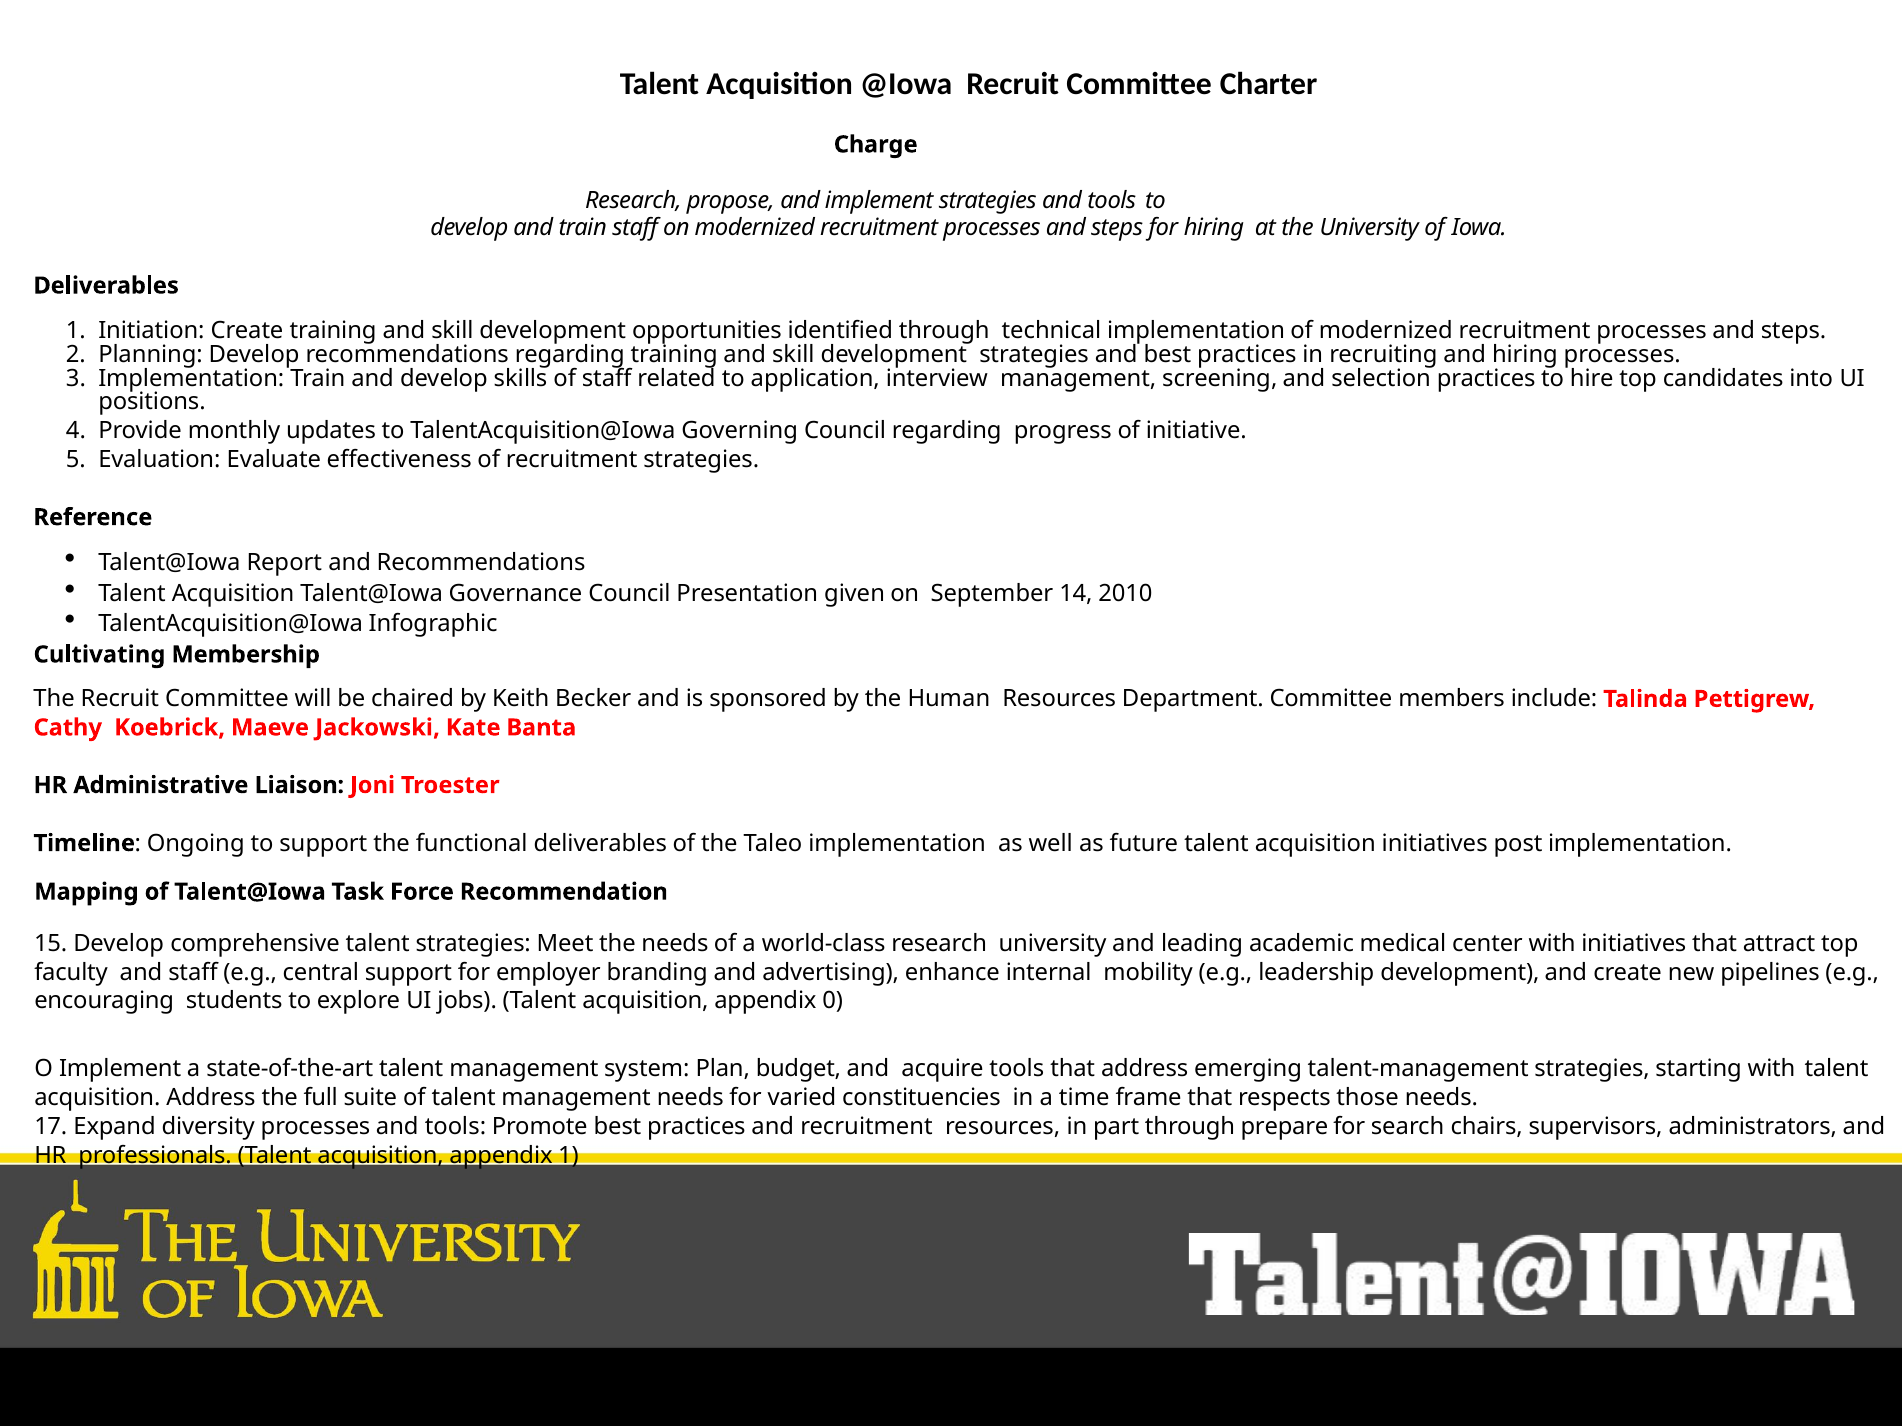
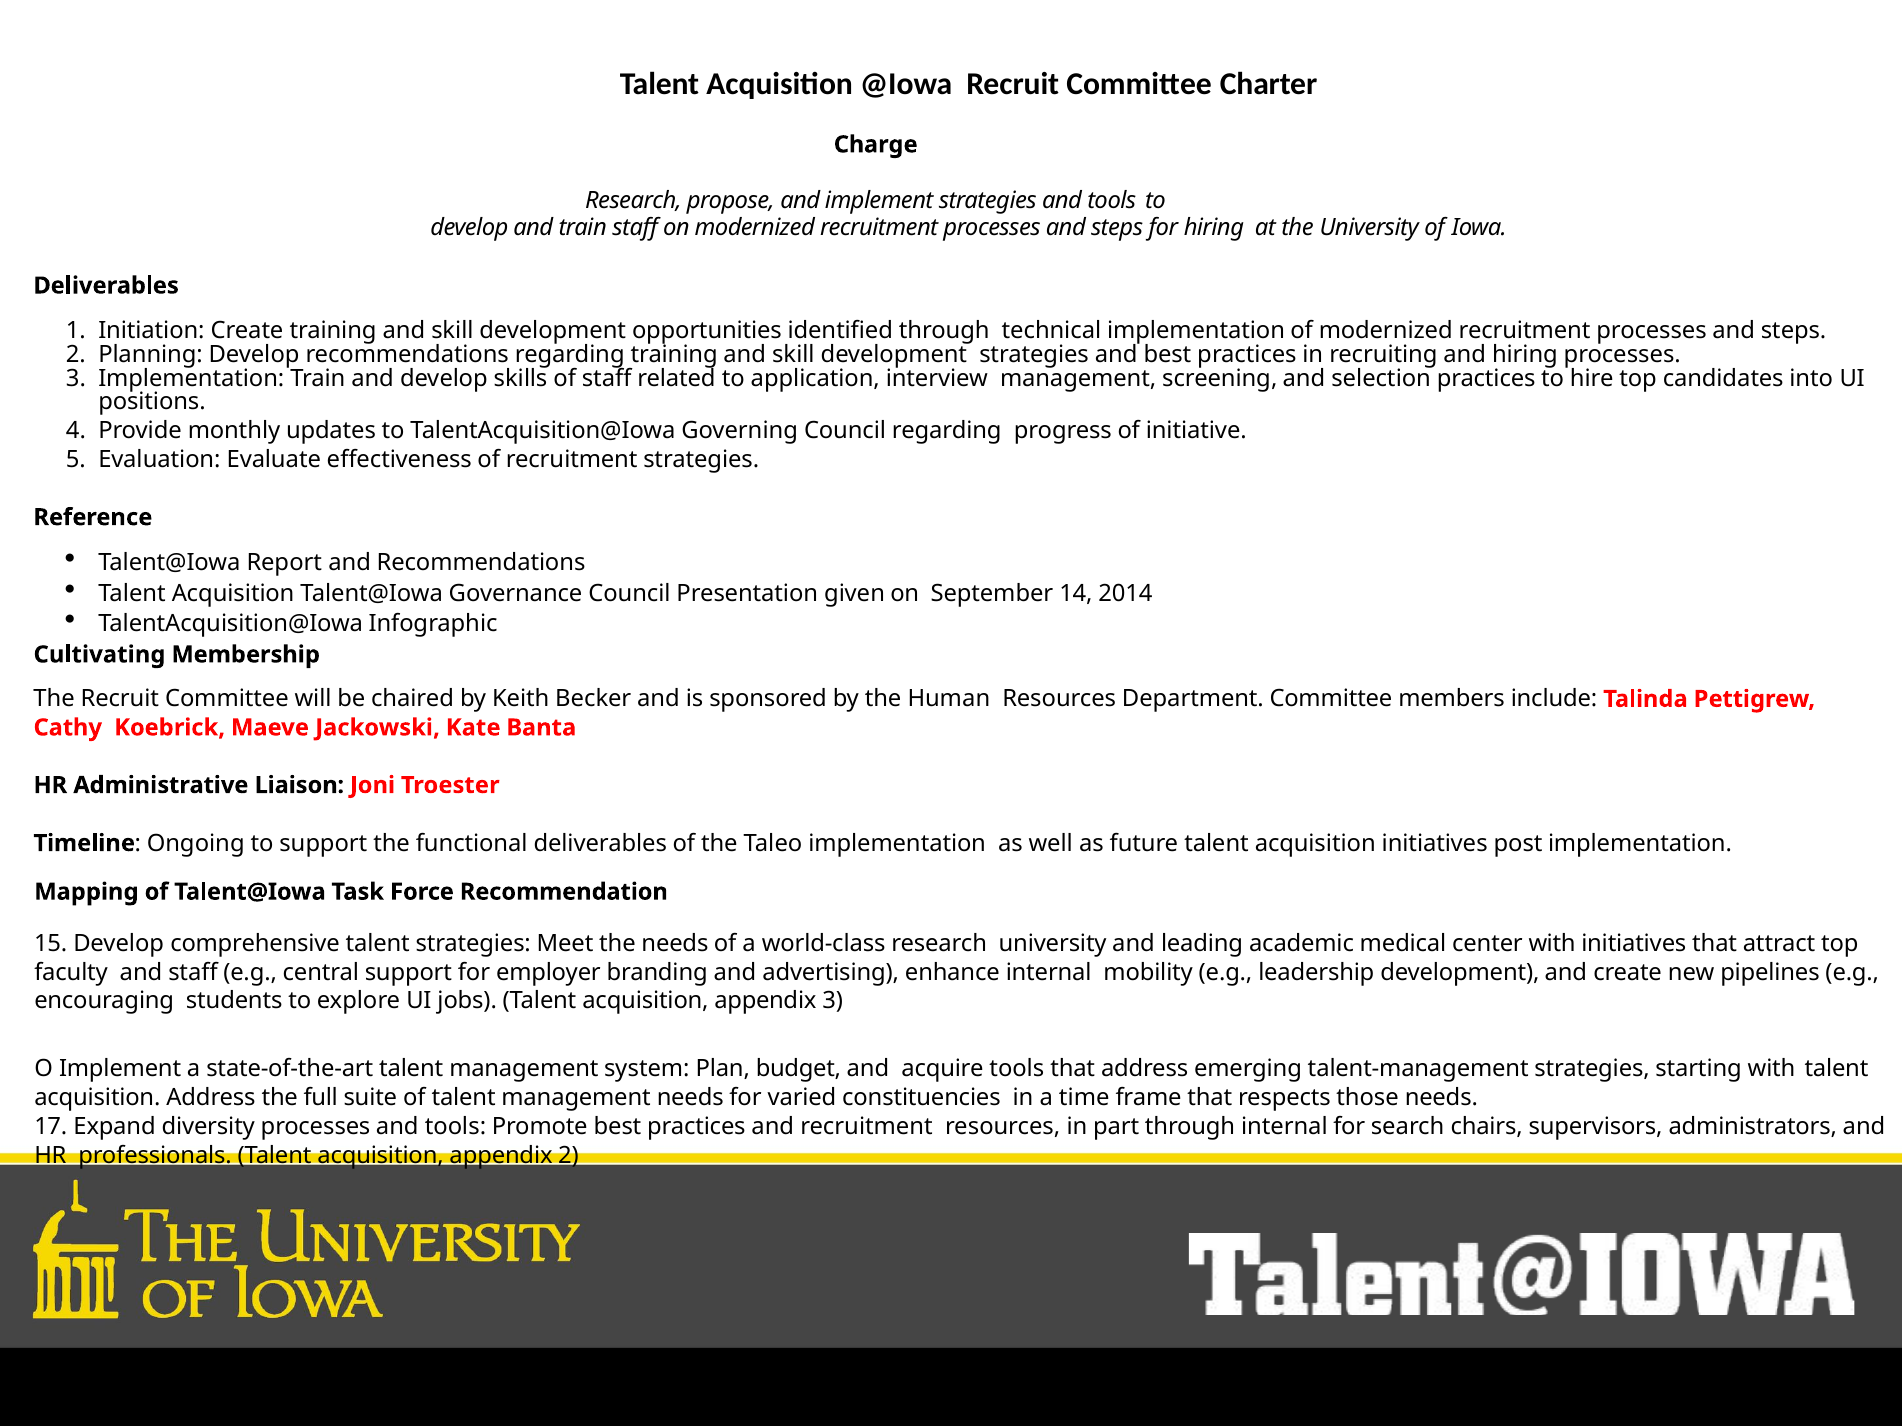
2010: 2010 -> 2014 (1125, 594)
appendix 0: 0 -> 3 (833, 1001)
through prepare: prepare -> internal (1284, 1127)
appendix 1: 1 -> 2 (568, 1156)
